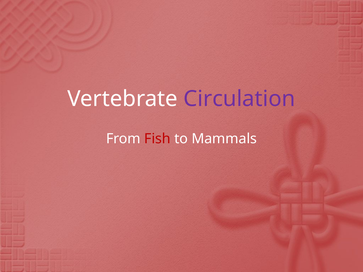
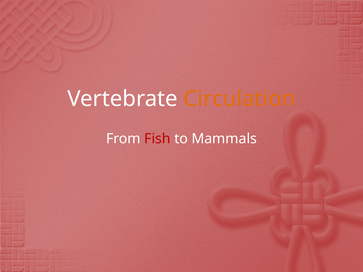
Circulation colour: purple -> orange (239, 99)
